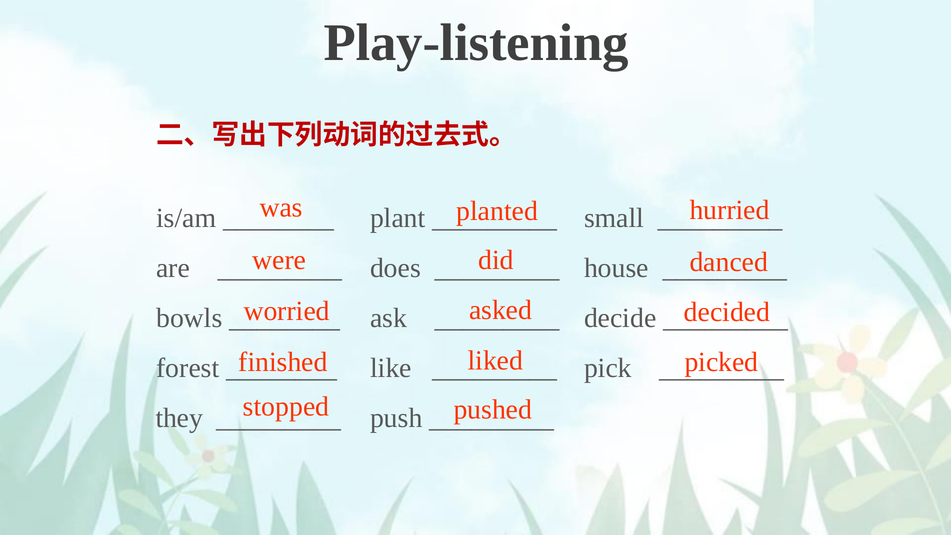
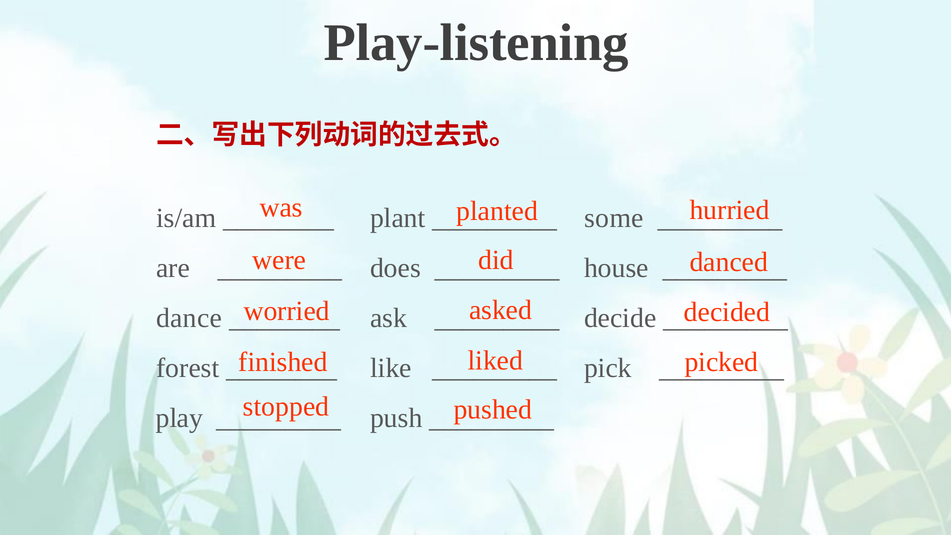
small: small -> some (614, 218)
bowls: bowls -> dance (189, 318)
they: they -> play (179, 418)
